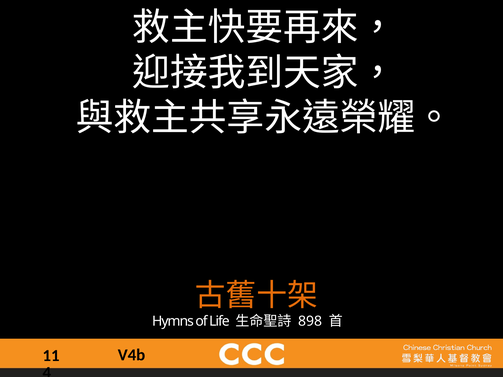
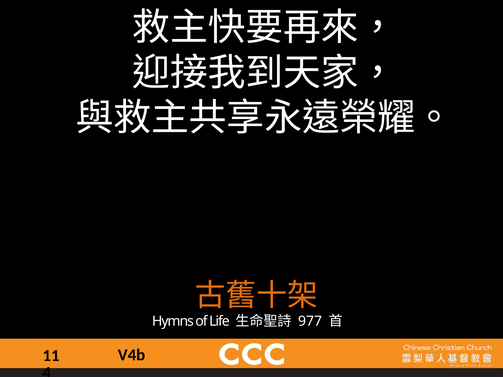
898: 898 -> 977 (310, 322)
